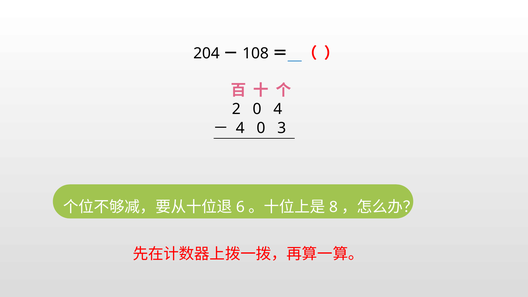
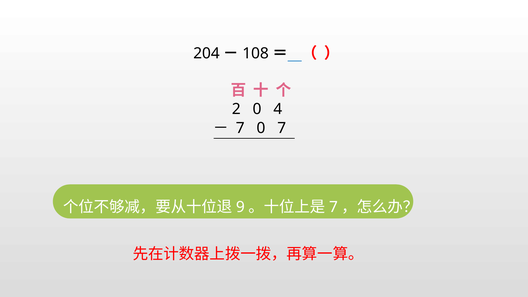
4: 4 -> 7 (240, 128)
0 3: 3 -> 7 (282, 128)
6: 6 -> 9 (240, 207)
8: 8 -> 7 (333, 207)
